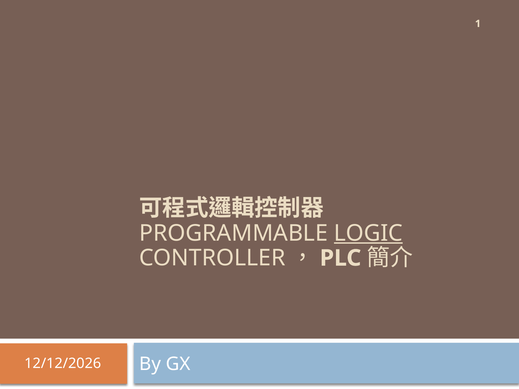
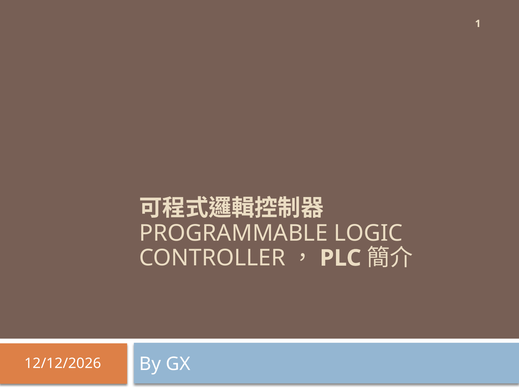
LOGIC underline: present -> none (368, 233)
